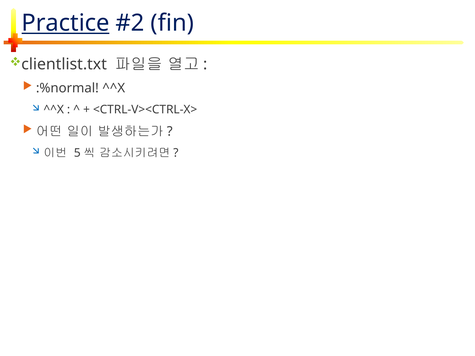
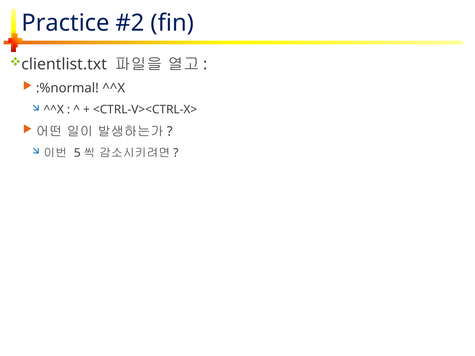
Practice underline: present -> none (66, 23)
